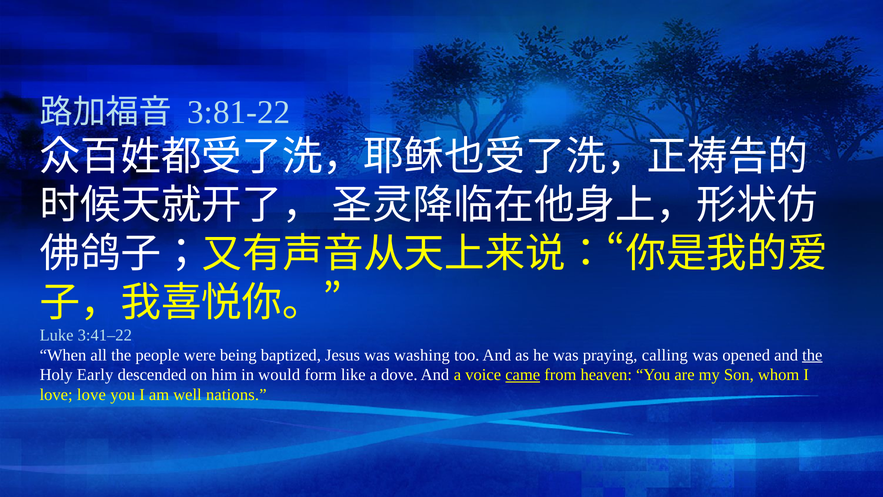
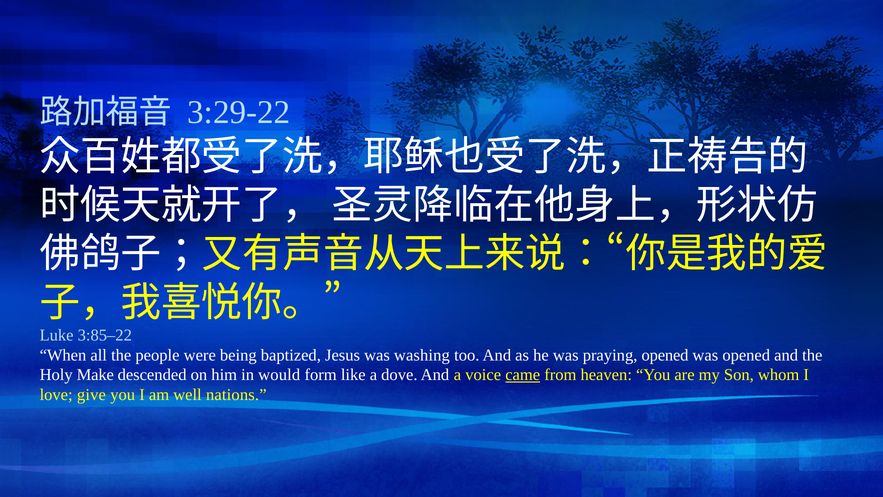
3:81-22: 3:81-22 -> 3:29-22 (239, 112)
3:41–22: 3:41–22 -> 3:85–22 (105, 335)
praying calling: calling -> opened (665, 355)
the underline: present -> none (812, 355)
Early: Early -> Make (95, 375)
love love: love -> give (91, 395)
